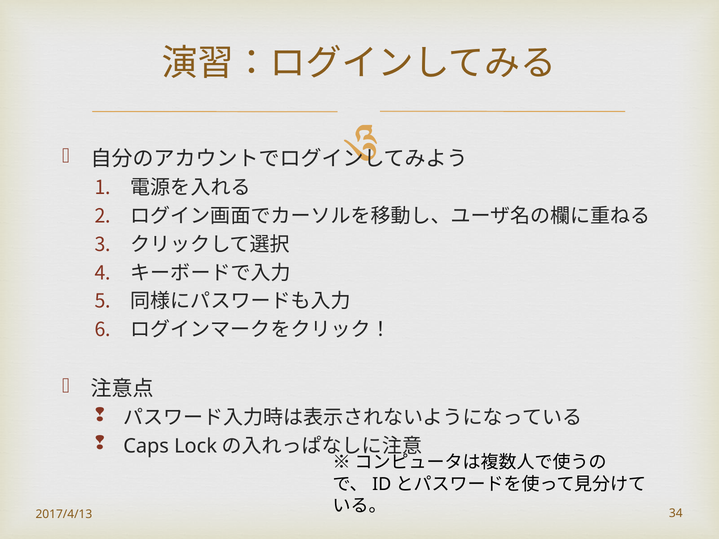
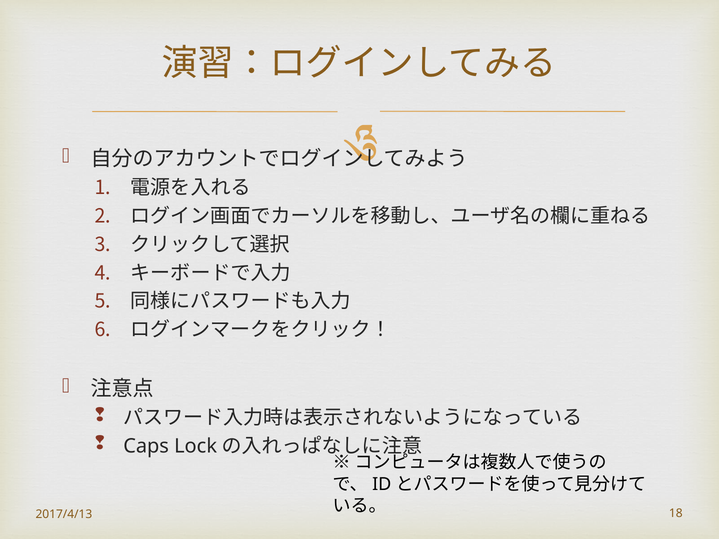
34: 34 -> 18 (676, 514)
